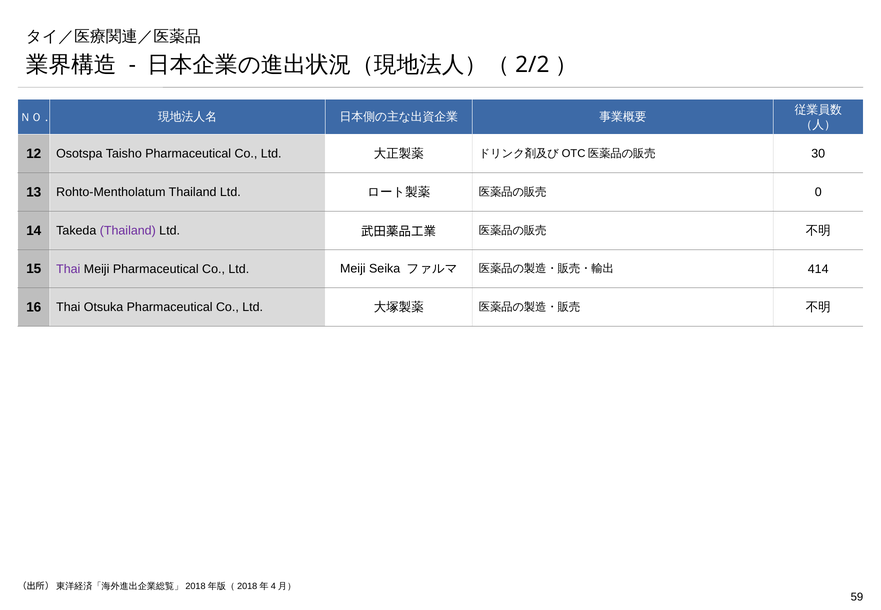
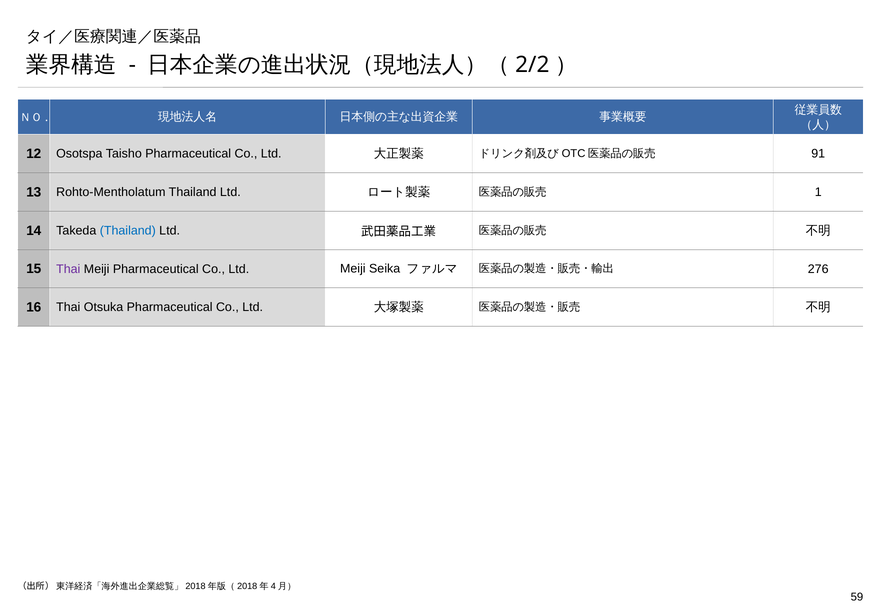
30: 30 -> 91 (818, 154)
0: 0 -> 1 (818, 192)
Thailand colour: purple -> blue (128, 231)
414: 414 -> 276 (818, 269)
